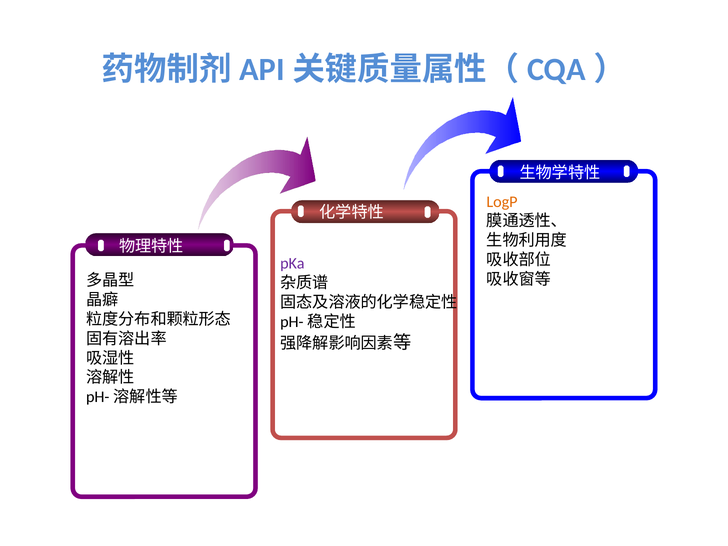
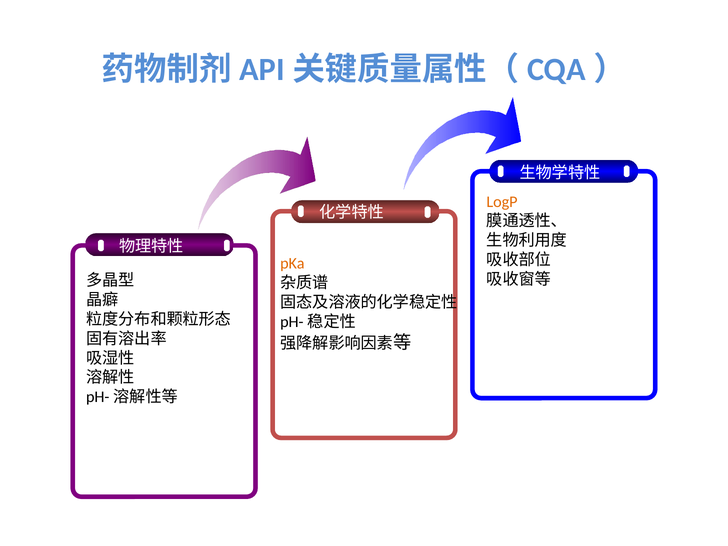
pKa colour: purple -> orange (292, 264)
